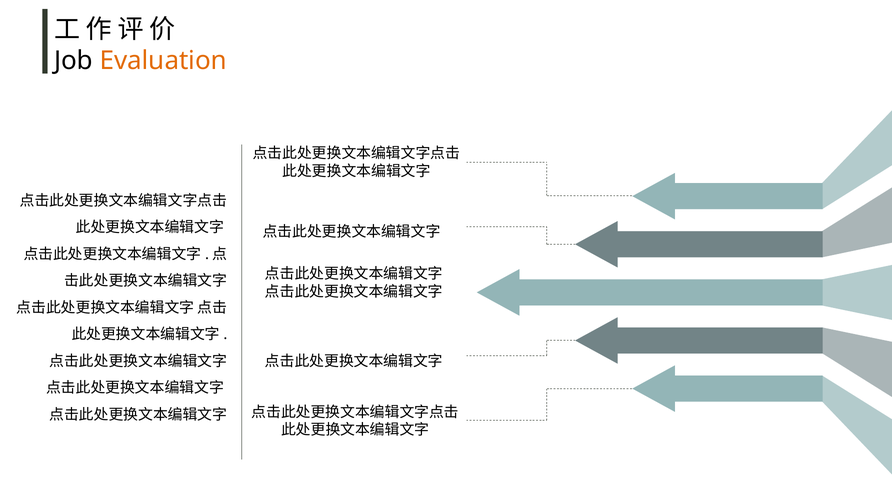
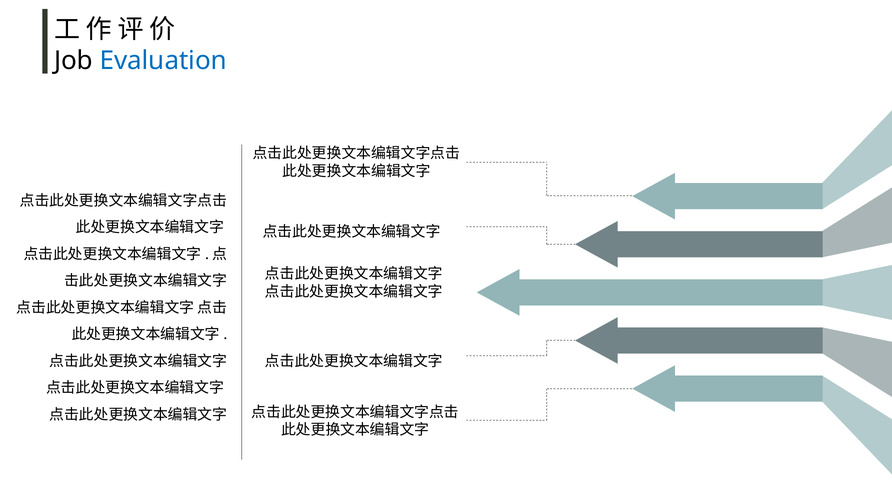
Evaluation colour: orange -> blue (163, 61)
